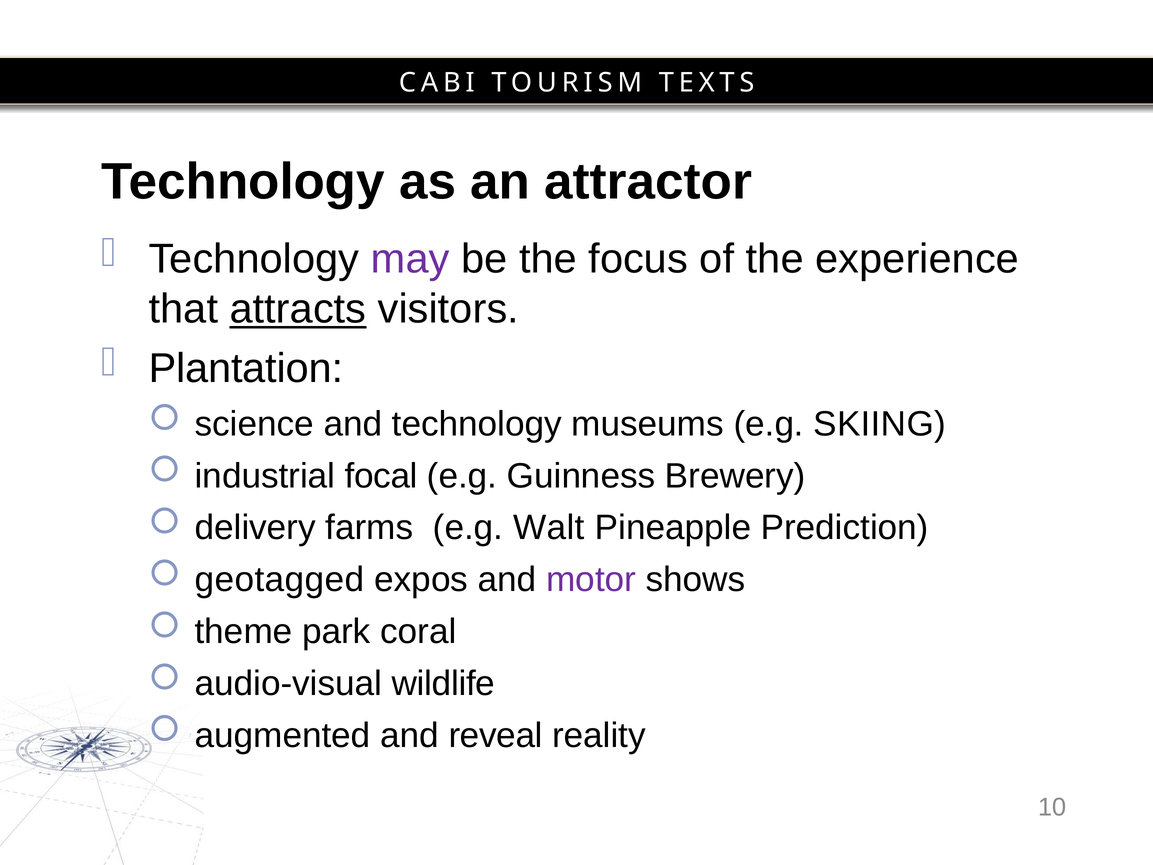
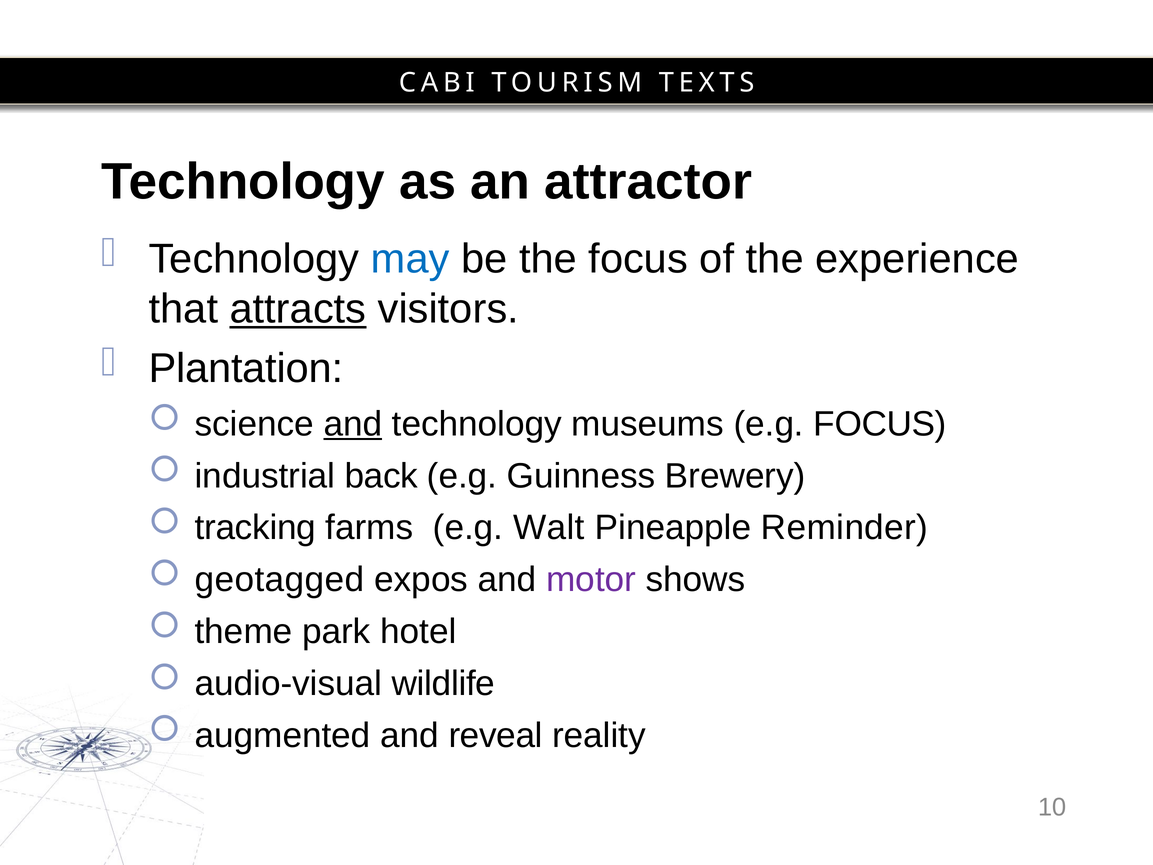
may colour: purple -> blue (410, 259)
and underline: none -> present (353, 424)
e.g SKIING: SKIING -> FOCUS (880, 424)
focal: focal -> back (381, 476)
delivery: delivery -> tracking (255, 528)
Prediction: Prediction -> Reminder (845, 528)
coral: coral -> hotel (418, 631)
